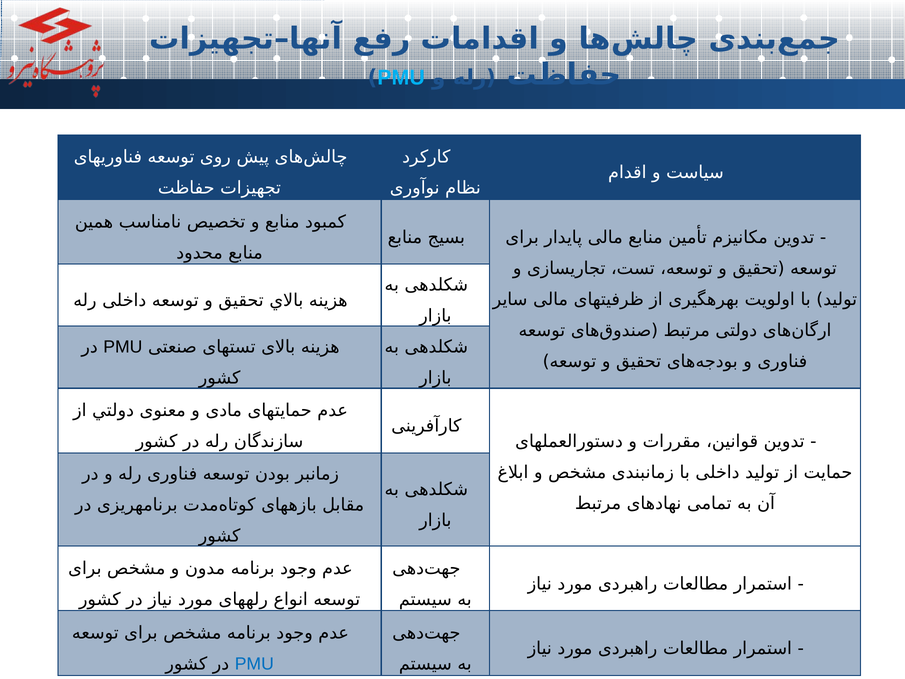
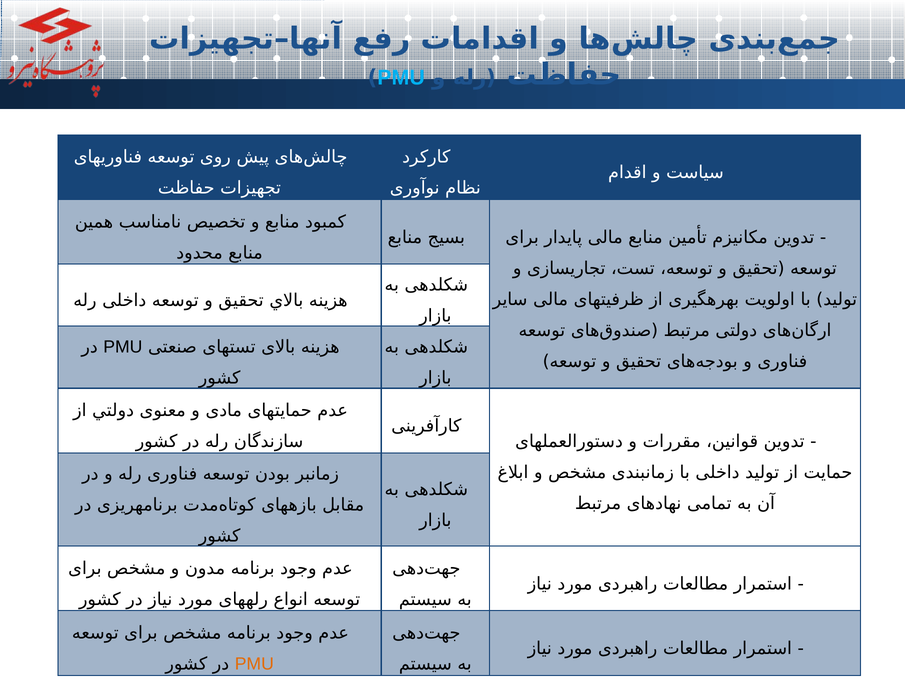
PMU colour: blue -> orange (254, 664)
